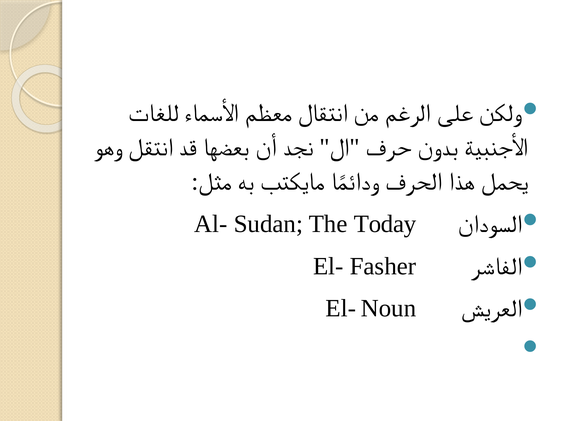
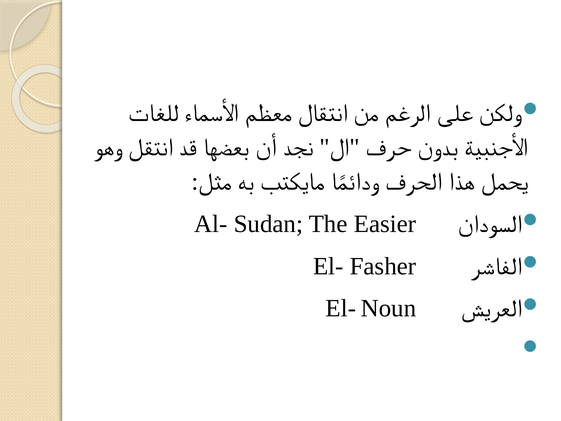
Today: Today -> Easier (385, 224)
